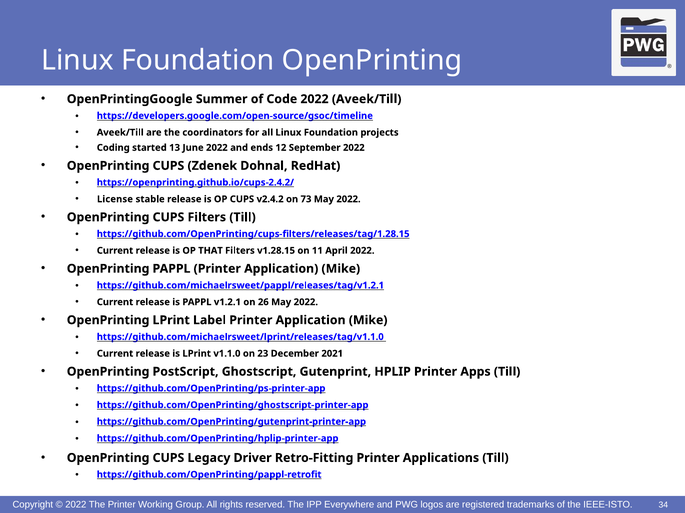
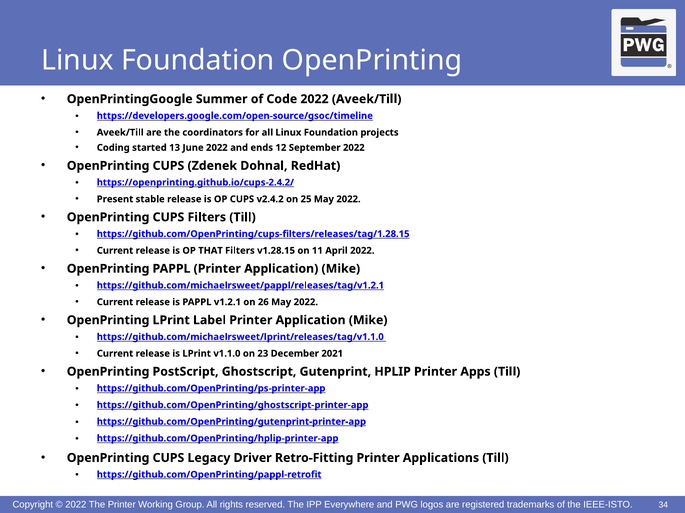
License: License -> Present (115, 199)
73: 73 -> 25 (306, 199)
